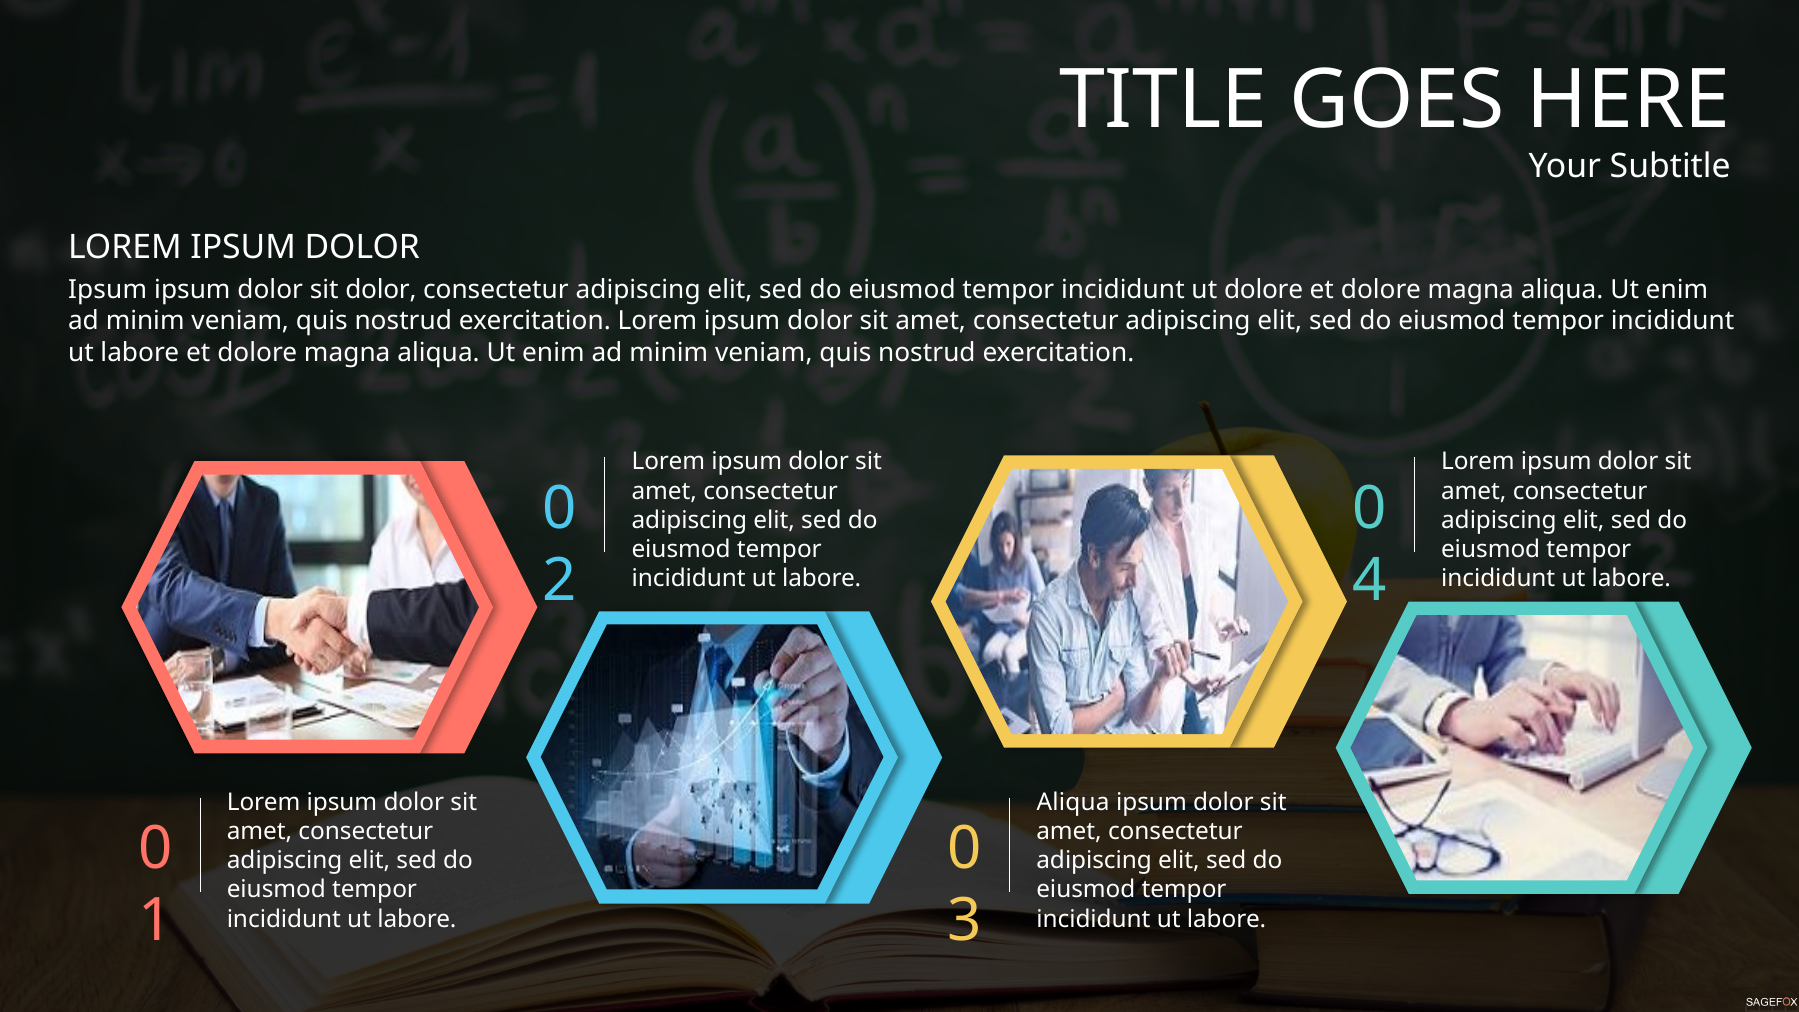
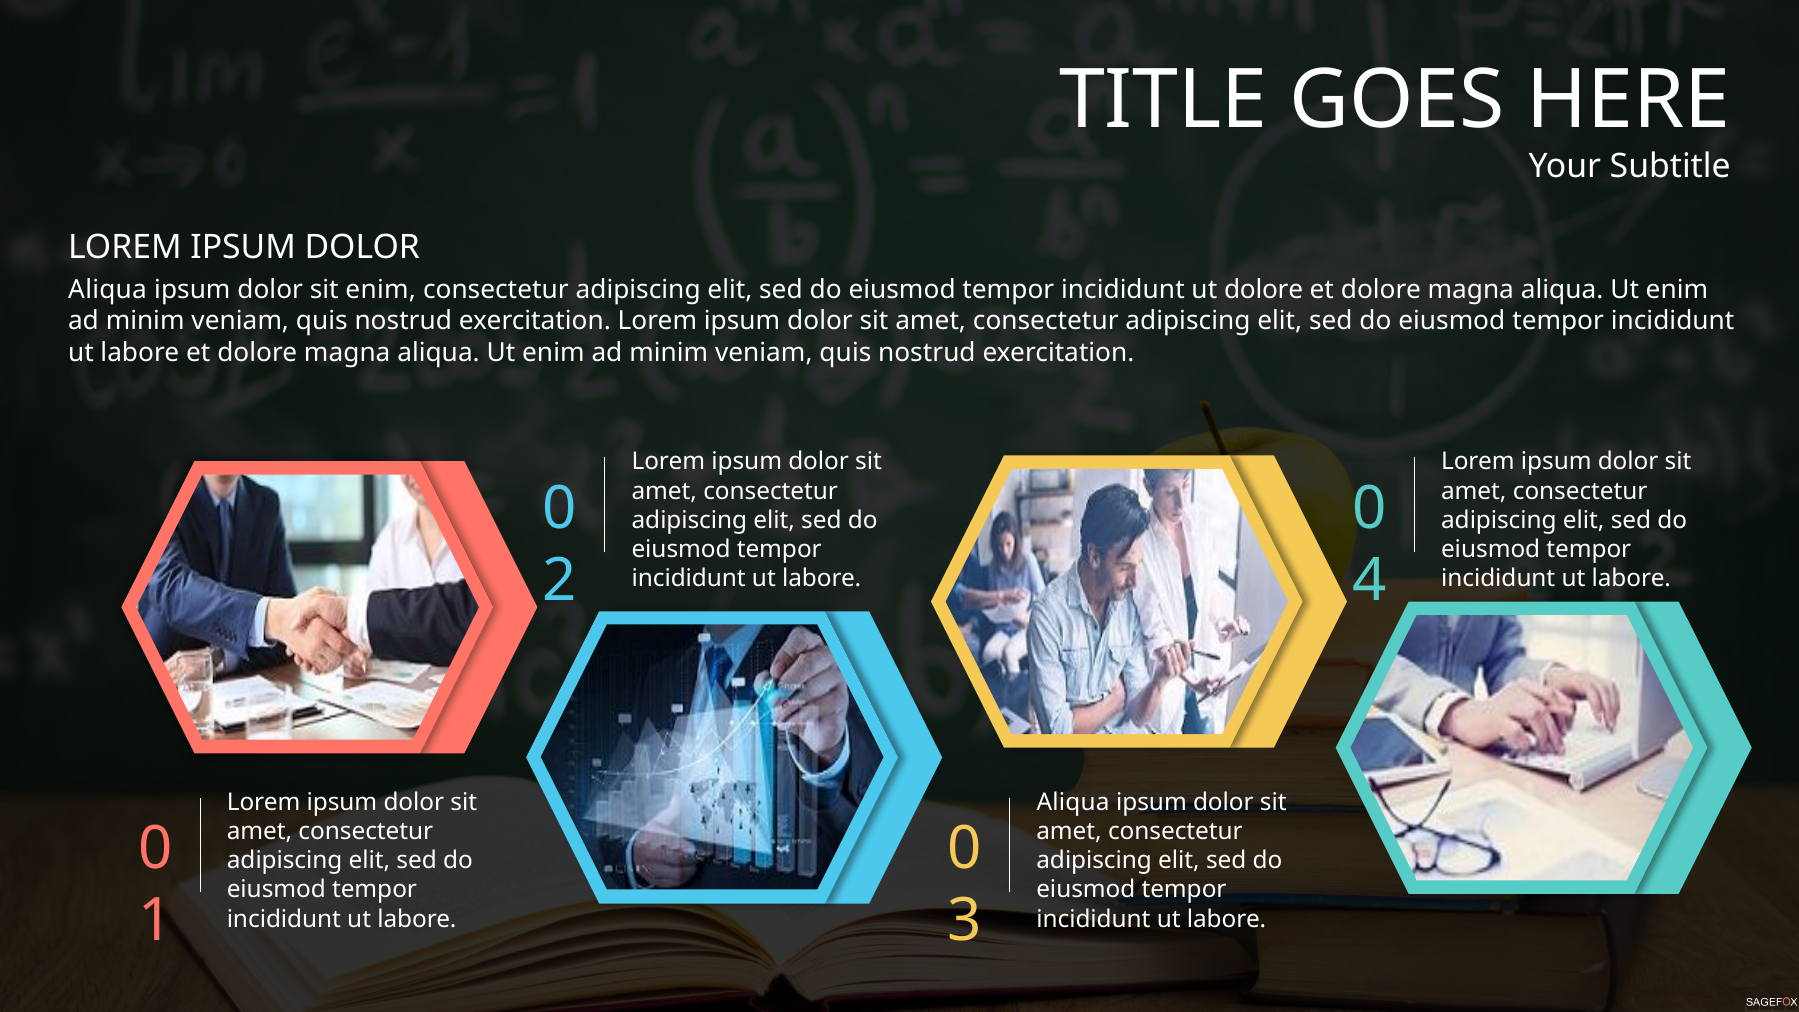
Ipsum: Ipsum -> Aliqua (108, 290)
sit dolor: dolor -> enim (381, 290)
